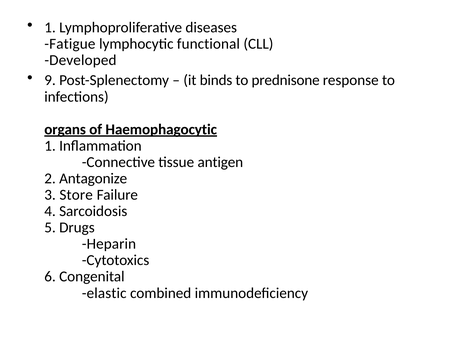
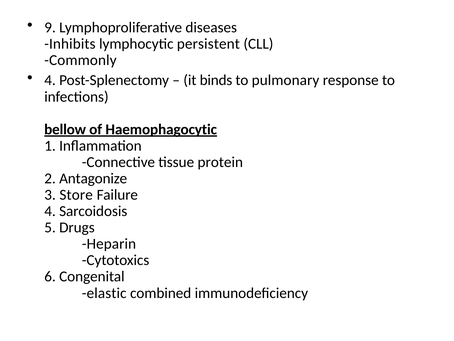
1: 1 -> 9 (50, 28)
Fatigue: Fatigue -> Inhibits (70, 44)
functional: functional -> persistent (208, 44)
Developed: Developed -> Commonly (80, 60)
9: 9 -> 4 (50, 80)
prednisone: prednisone -> pulmonary (286, 80)
organs: organs -> bellow (65, 129)
antigen: antigen -> protein (220, 162)
